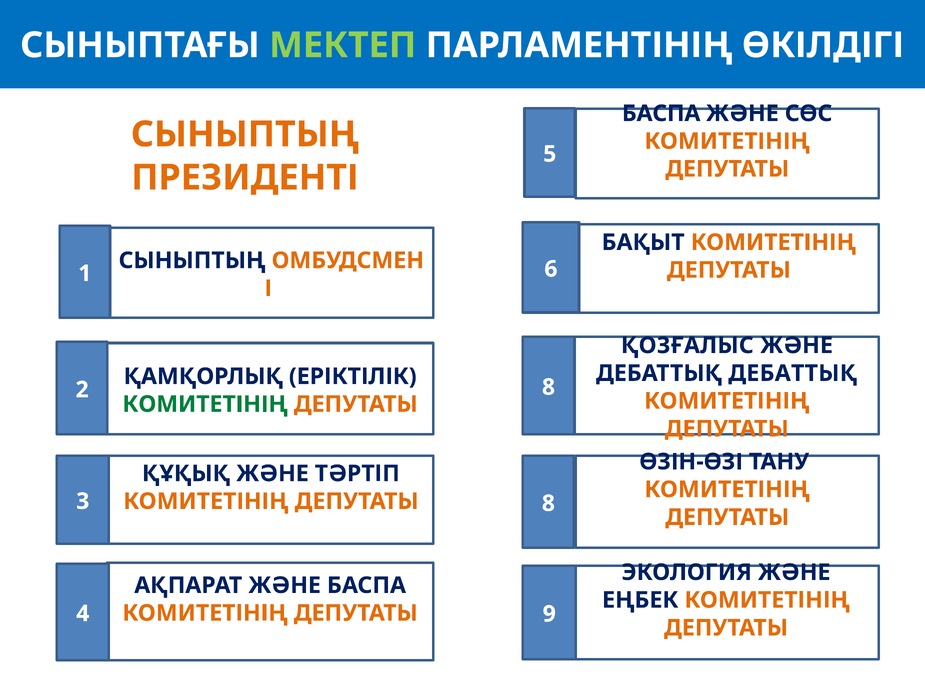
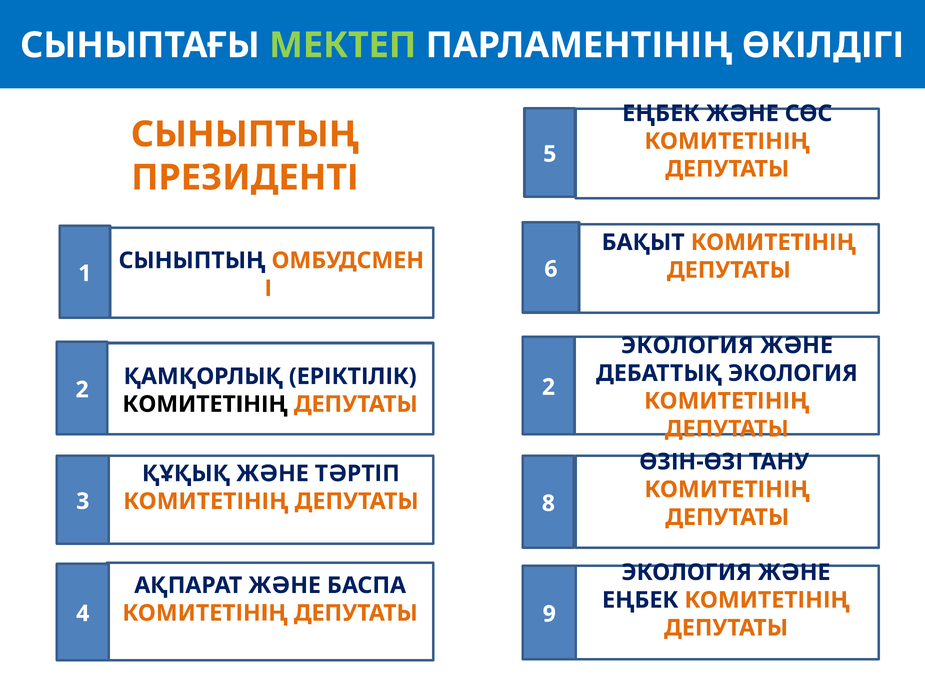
БАСПА: БАСПА -> ЕҢБЕК (661, 113)
ҚОЗҒАЛЫС: ҚОЗҒАЛЫС -> ЭКОЛОГИЯ (687, 345)
ДЕБАТТЫҚ ДЕБАТТЫҚ: ДЕБАТТЫҚ -> ЭКОЛОГИЯ (793, 373)
2 8: 8 -> 2 (549, 387)
КОМИТЕТІНІҢ colour: green -> black (205, 404)
